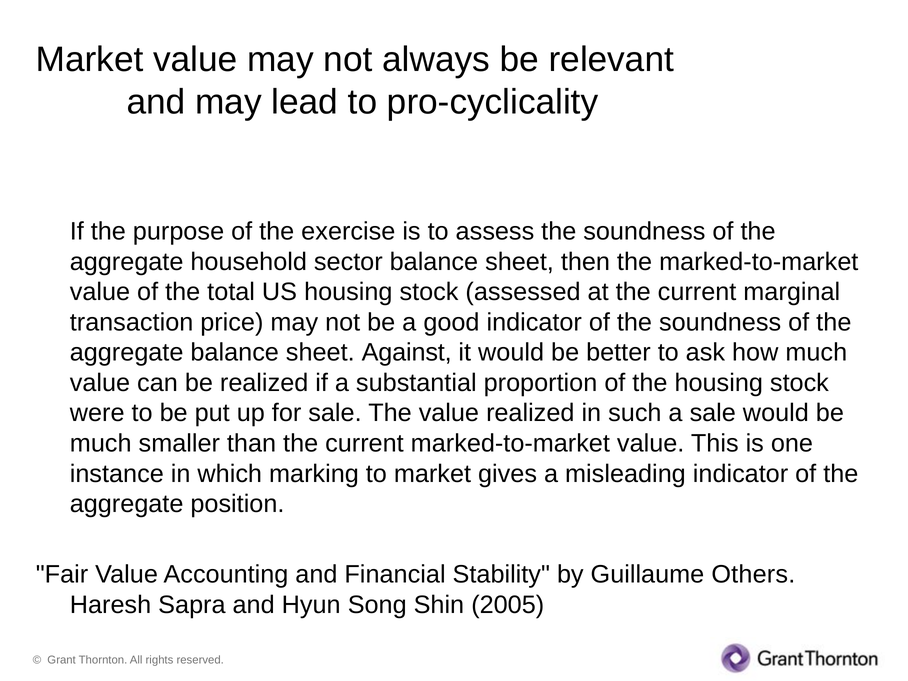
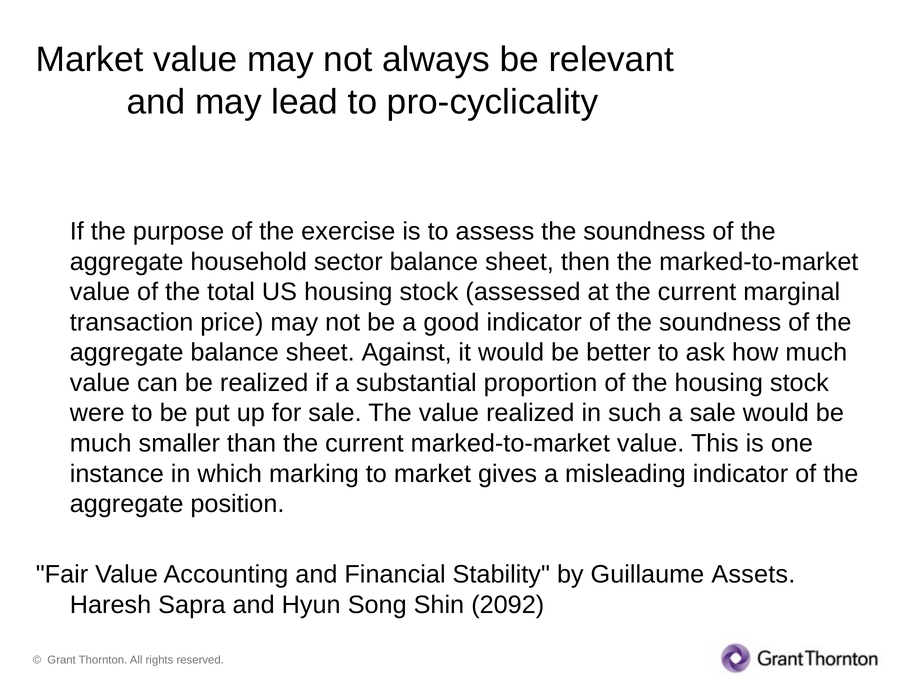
Others: Others -> Assets (753, 575)
2005: 2005 -> 2092 (508, 605)
